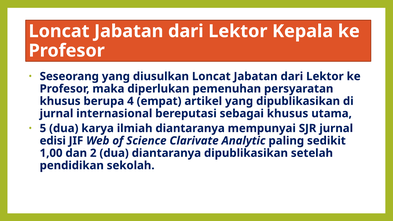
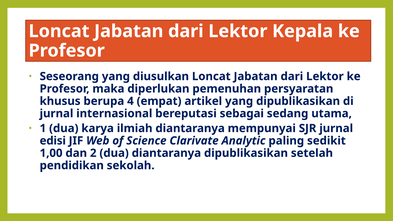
sebagai khusus: khusus -> sedang (288, 114)
5: 5 -> 1 (43, 128)
